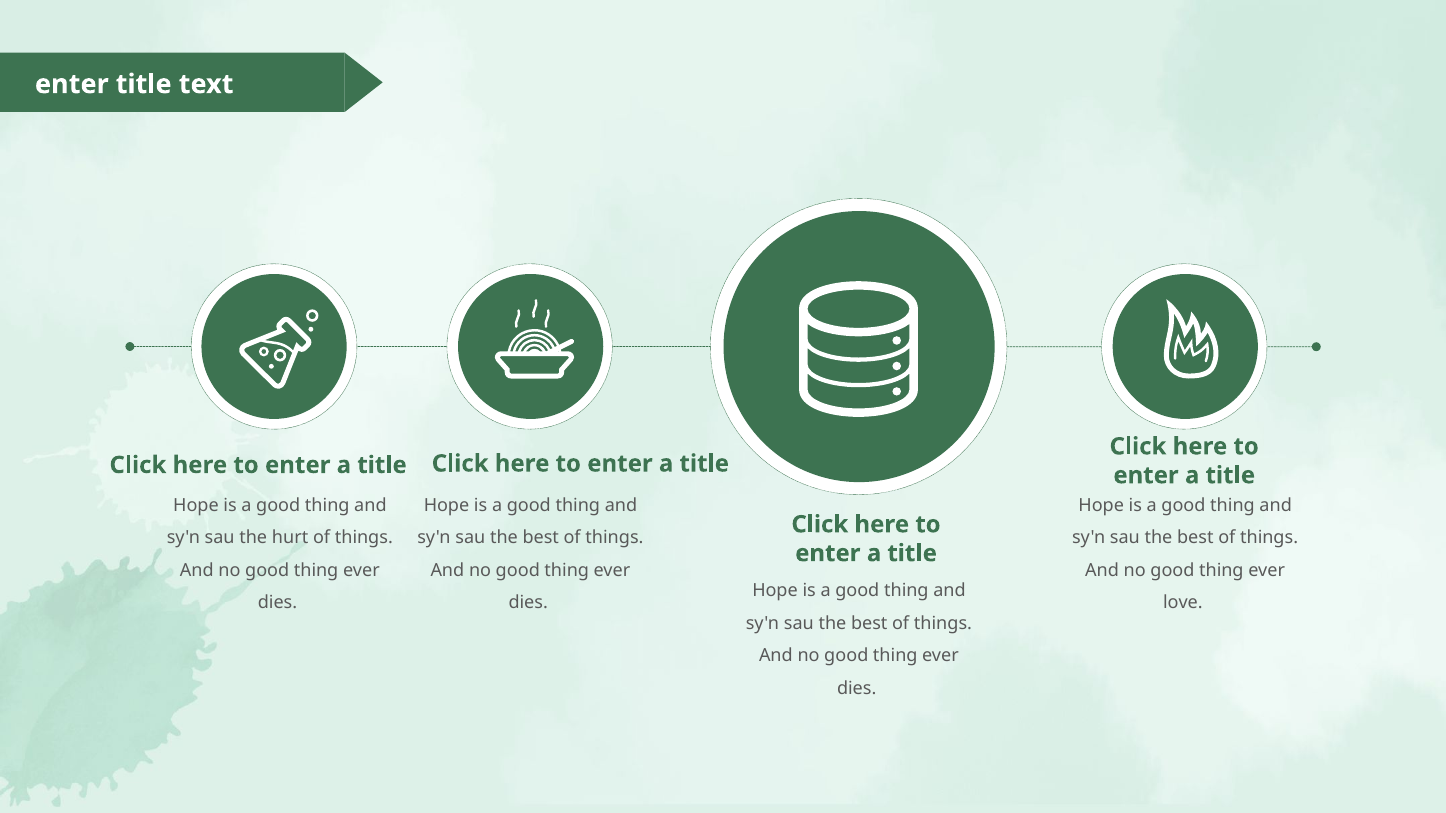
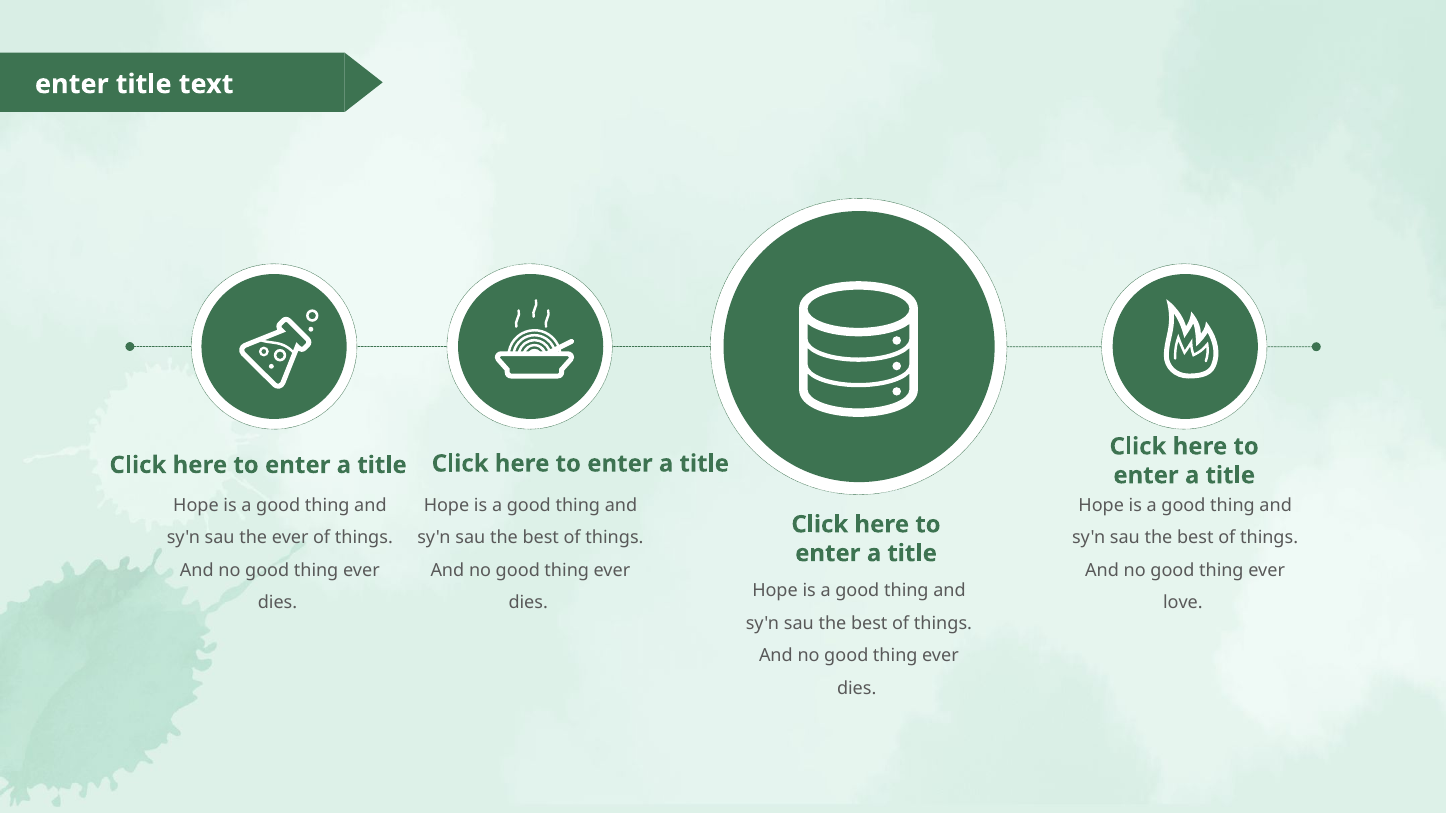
the hurt: hurt -> ever (290, 538)
